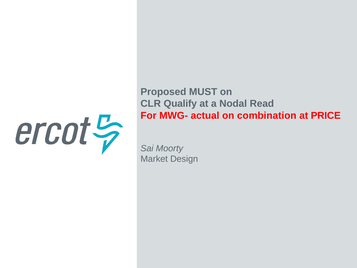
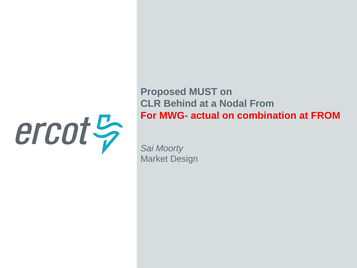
Qualify: Qualify -> Behind (180, 104)
Nodal Read: Read -> From (262, 104)
at PRICE: PRICE -> FROM (326, 116)
